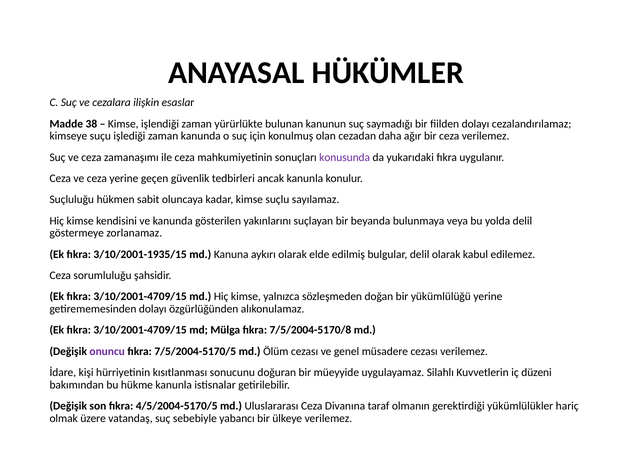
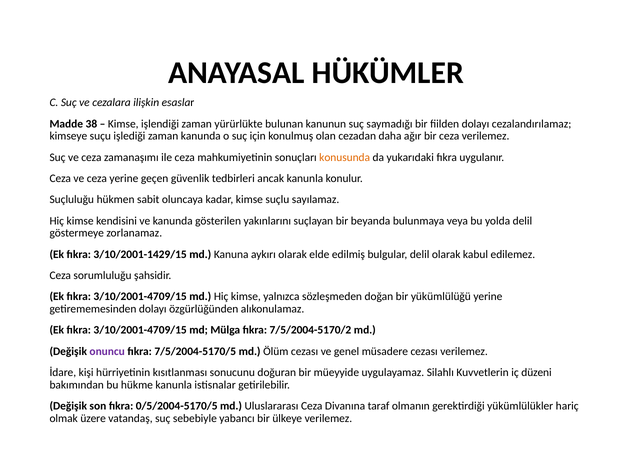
konusunda colour: purple -> orange (345, 157)
3/10/2001-1935/15: 3/10/2001-1935/15 -> 3/10/2001-1429/15 (140, 254)
7/5/2004-5170/8: 7/5/2004-5170/8 -> 7/5/2004-5170/2 (310, 330)
4/5/2004-5170/5: 4/5/2004-5170/5 -> 0/5/2004-5170/5 (177, 406)
